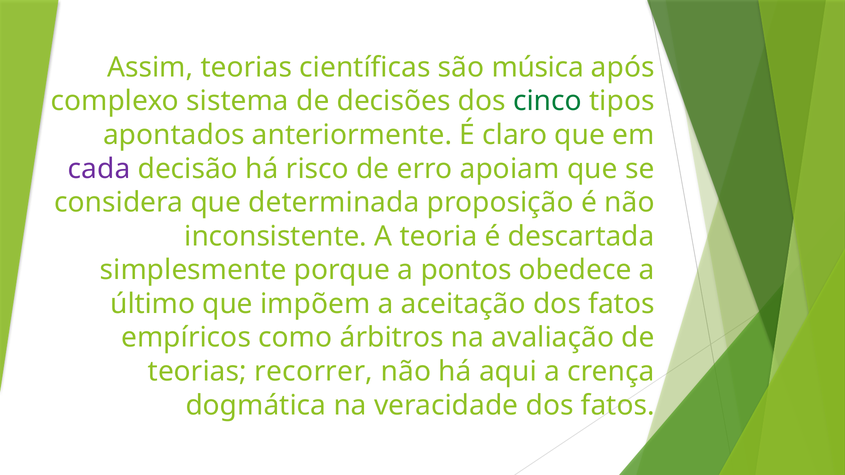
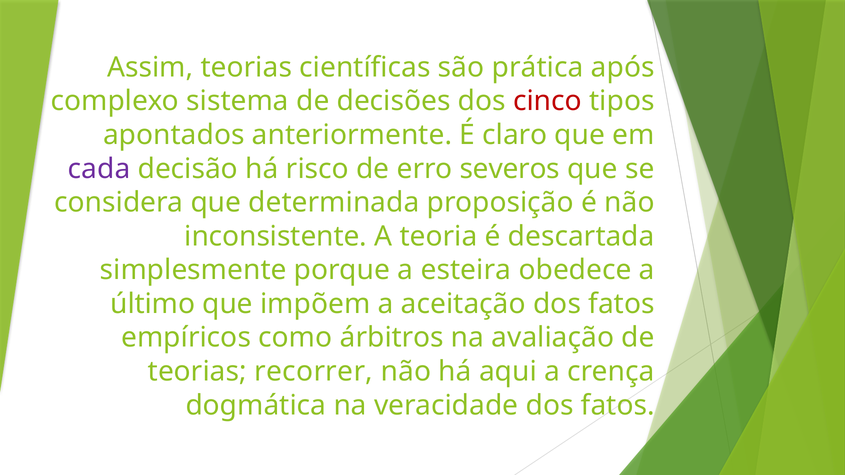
música: música -> prática (538, 67)
cinco colour: green -> red (548, 101)
apoiam: apoiam -> severos (510, 169)
pontos: pontos -> esteira (466, 270)
